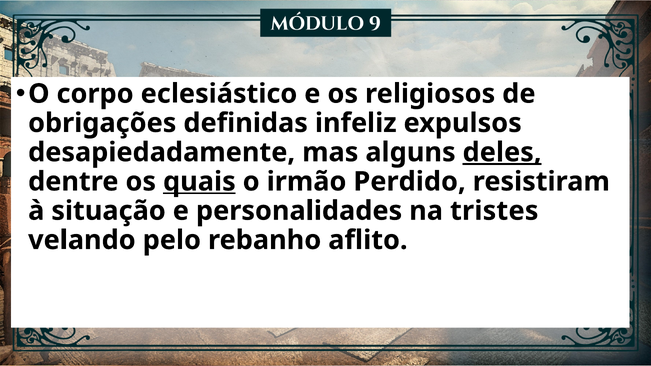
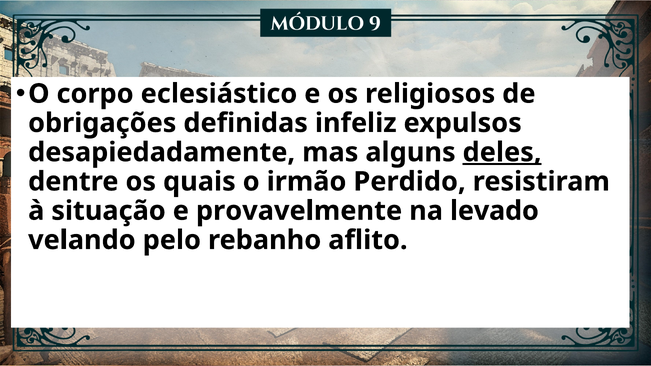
quais underline: present -> none (199, 182)
personalidades: personalidades -> provavelmente (299, 211)
tristes: tristes -> levado (494, 211)
